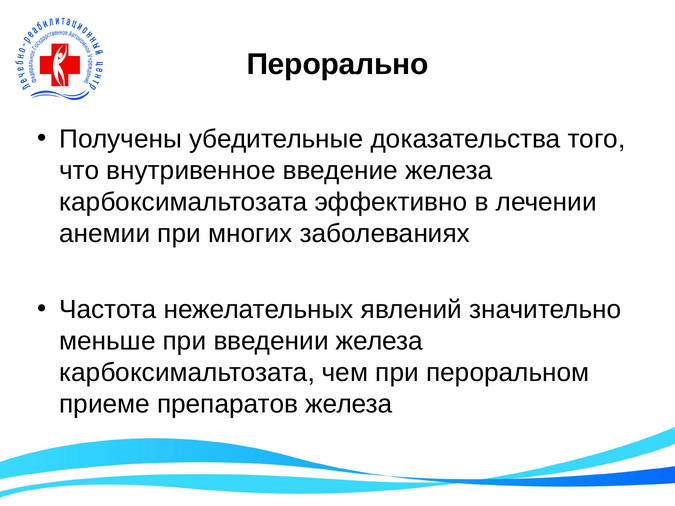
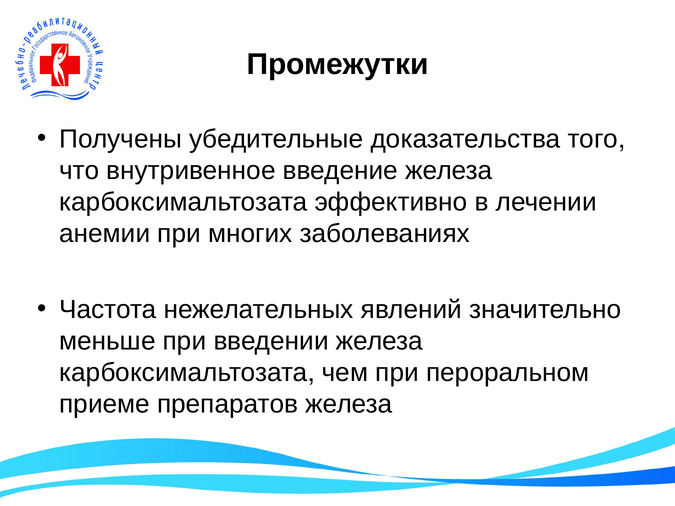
Перорально: Перорально -> Промежутки (338, 65)
